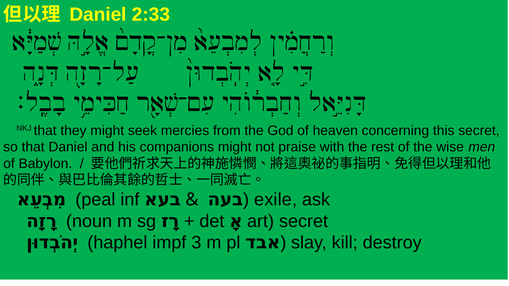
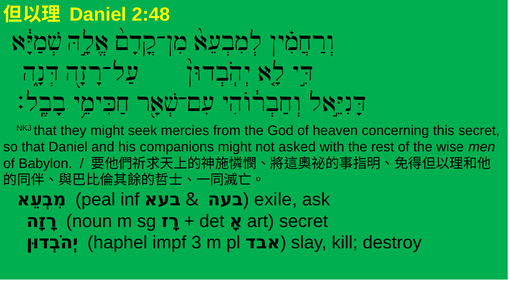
2:33: 2:33 -> 2:48 (151, 15)
praise: praise -> asked (297, 147)
